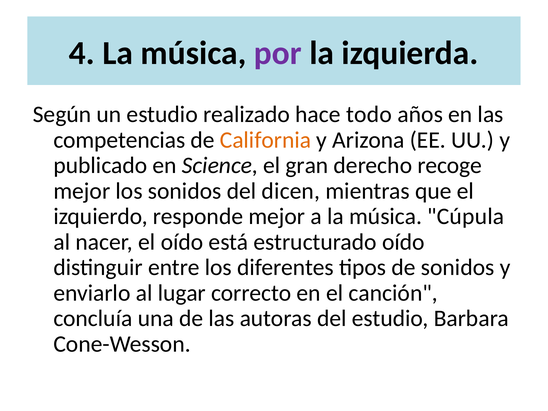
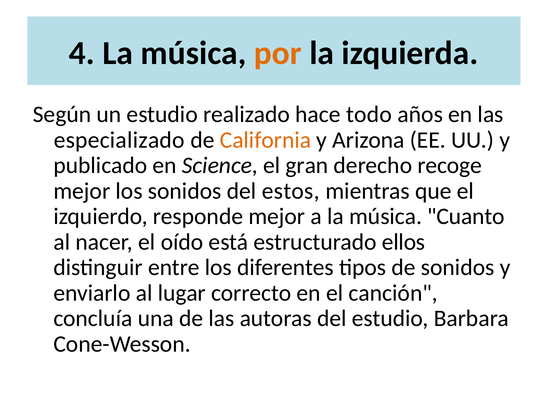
por colour: purple -> orange (278, 53)
competencias: competencias -> especializado (119, 140)
dicen: dicen -> estos (291, 191)
Cúpula: Cúpula -> Cuanto (466, 216)
estructurado oído: oído -> ellos (404, 242)
